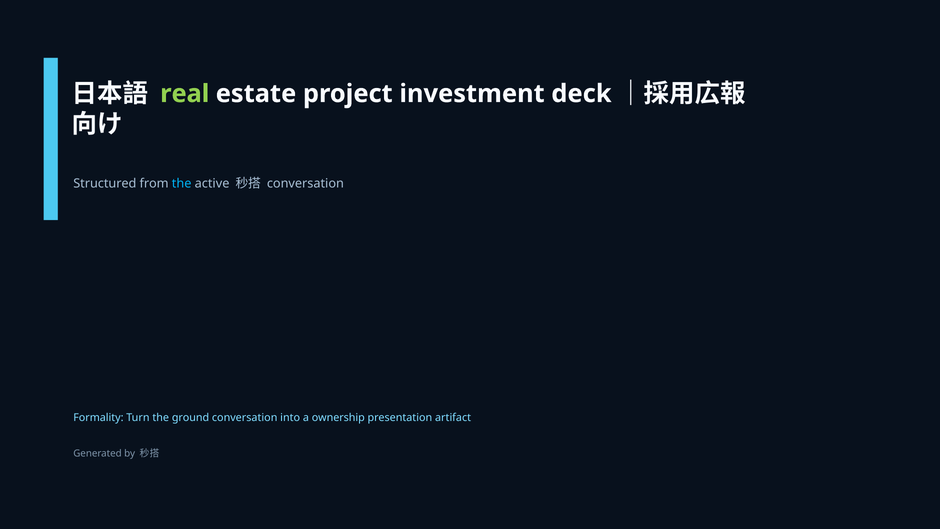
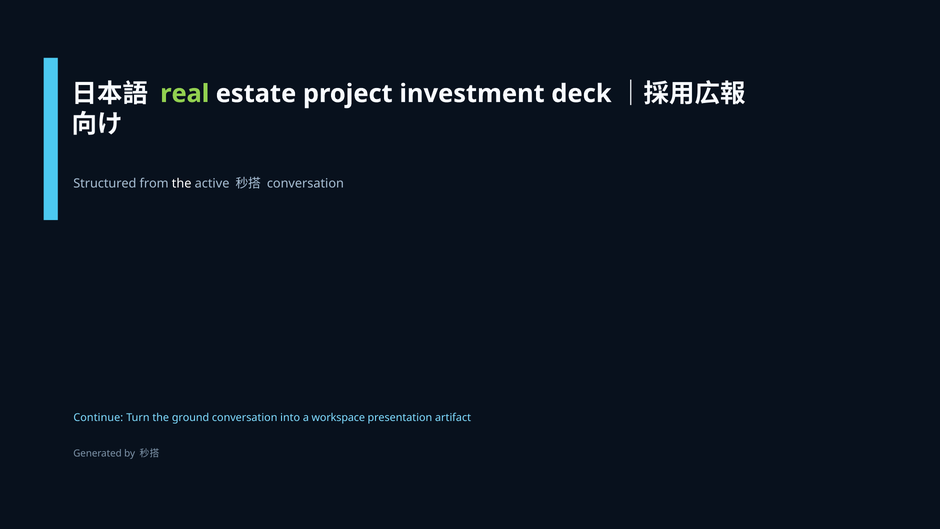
the colour: light blue -> white (182, 183)
Formality: Formality -> Continue (98, 417)
ownership: ownership -> workspace (338, 417)
